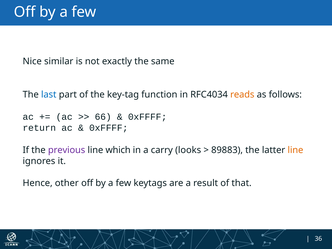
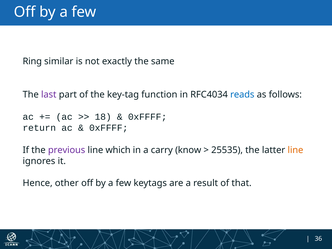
Nice: Nice -> Ring (32, 61)
last colour: blue -> purple (49, 95)
reads colour: orange -> blue (242, 95)
66: 66 -> 18 (103, 117)
looks: looks -> know (188, 150)
89883: 89883 -> 25535 (227, 150)
